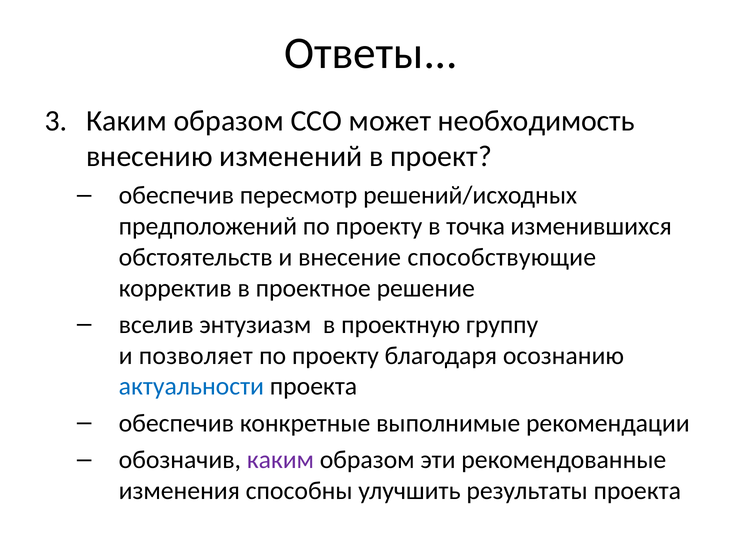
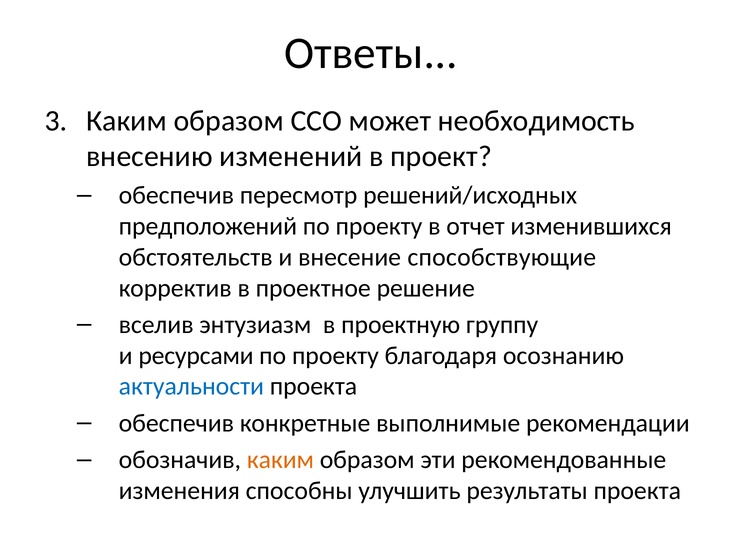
точка: точка -> отчет (476, 227)
позволяет: позволяет -> ресурсами (196, 356)
каким colour: purple -> orange (280, 460)
